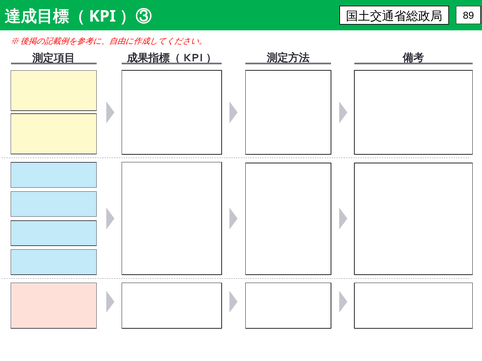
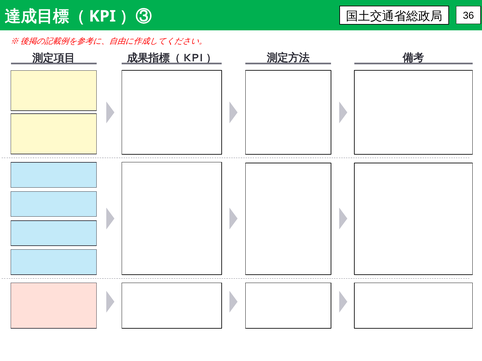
89: 89 -> 36 (468, 16)
